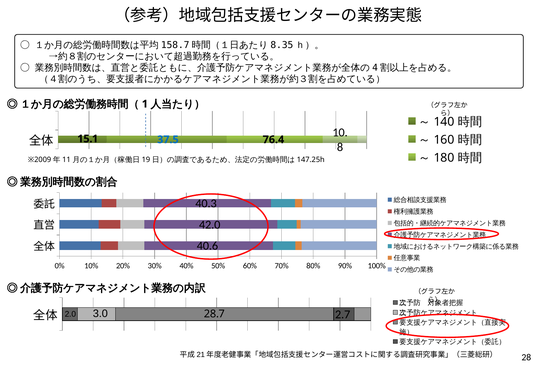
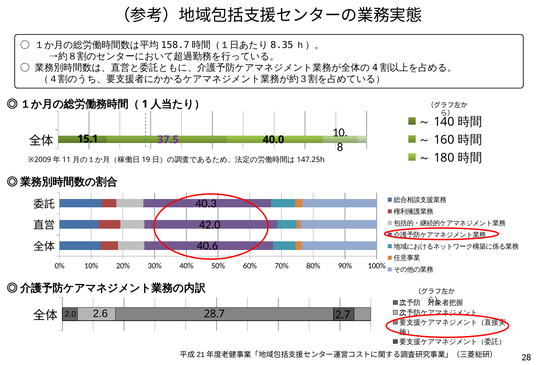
37.5 colour: blue -> purple (168, 139)
76.4: 76.4 -> 40.0 (273, 139)
3.0: 3.0 -> 2.6 (100, 313)
